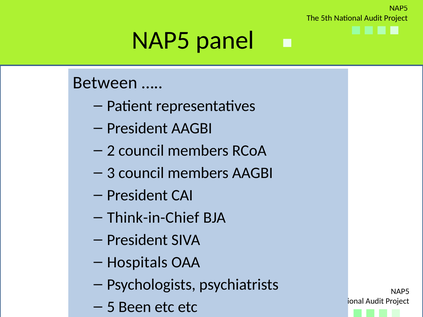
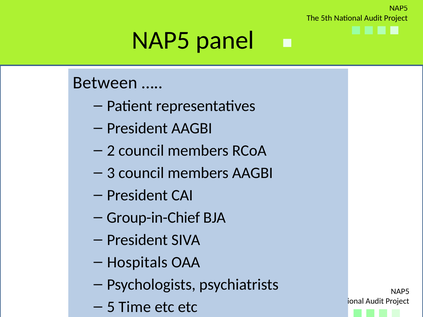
Think-in-Chief: Think-in-Chief -> Group-in-Chief (153, 218)
Been: Been -> Time (135, 307)
